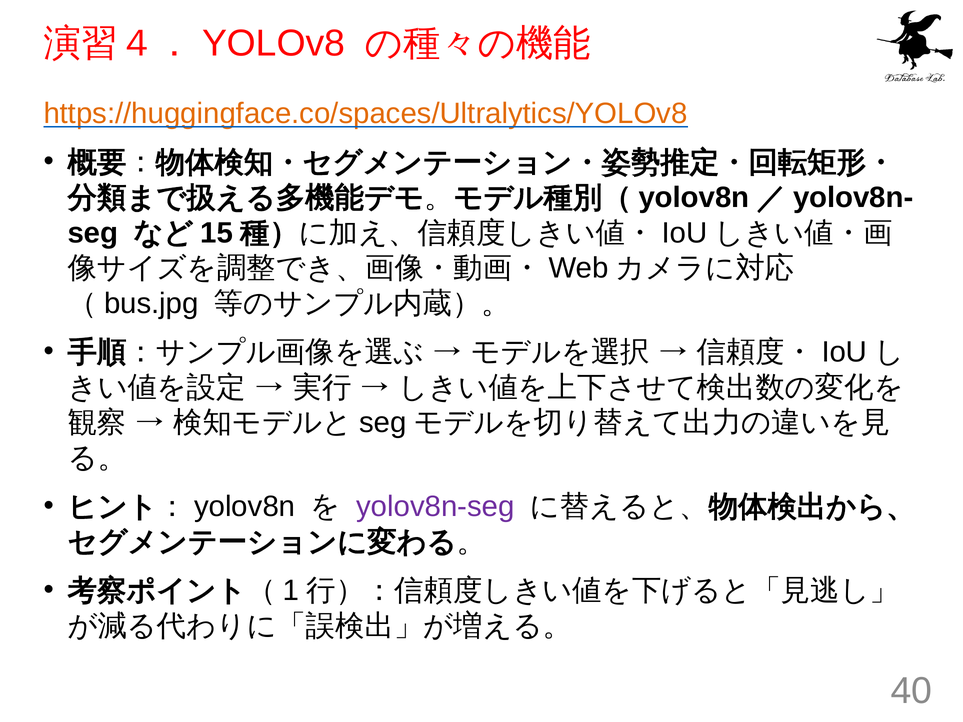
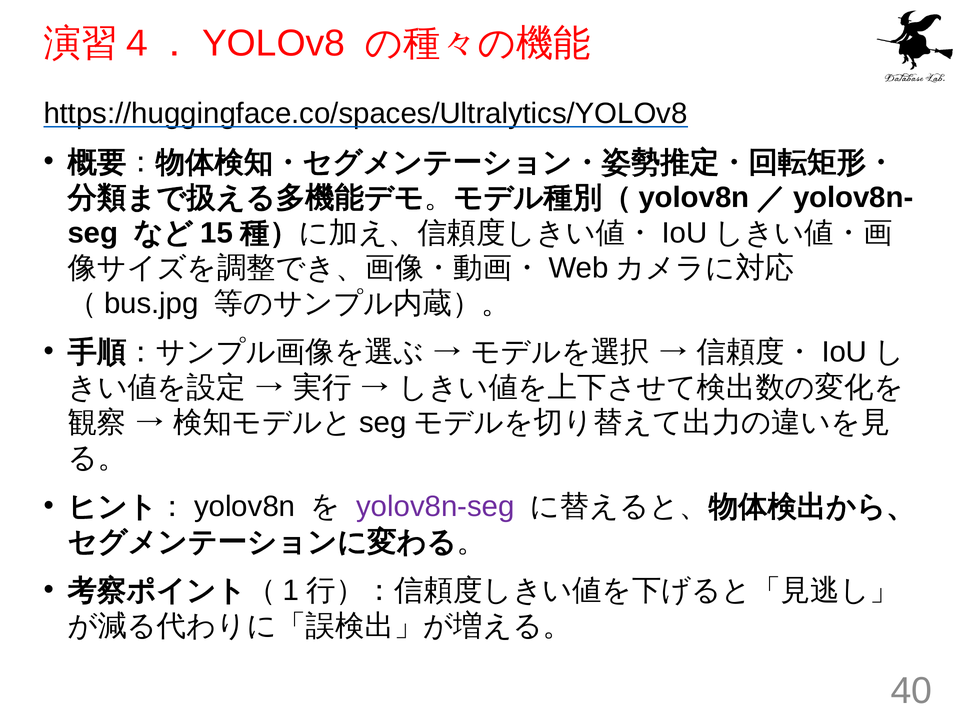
https://huggingface.co/spaces/Ultralytics/YOLOv8 colour: orange -> black (366, 114)
